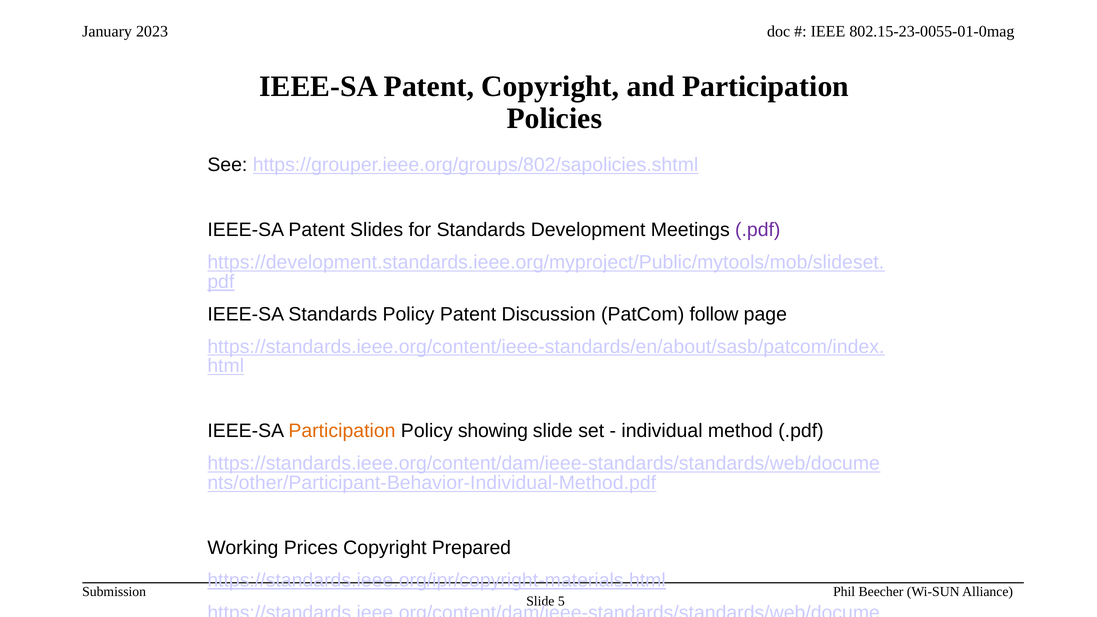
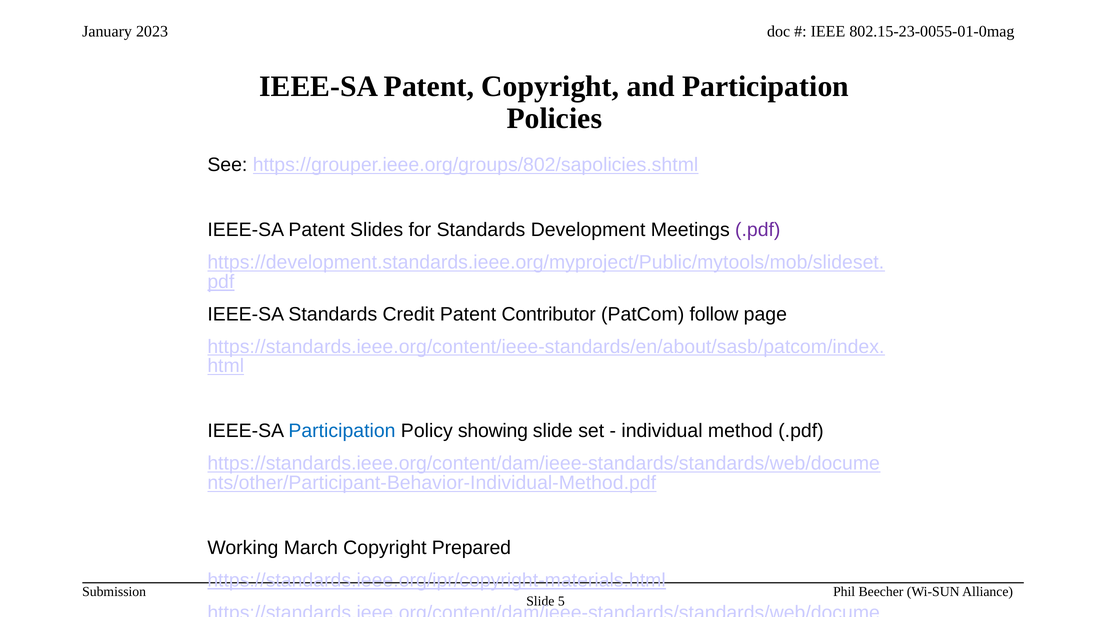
Standards Policy: Policy -> Credit (409, 314)
Discussion: Discussion -> Contributor (549, 314)
Participation colour: orange -> blue (342, 431)
Prices: Prices -> March (311, 548)
